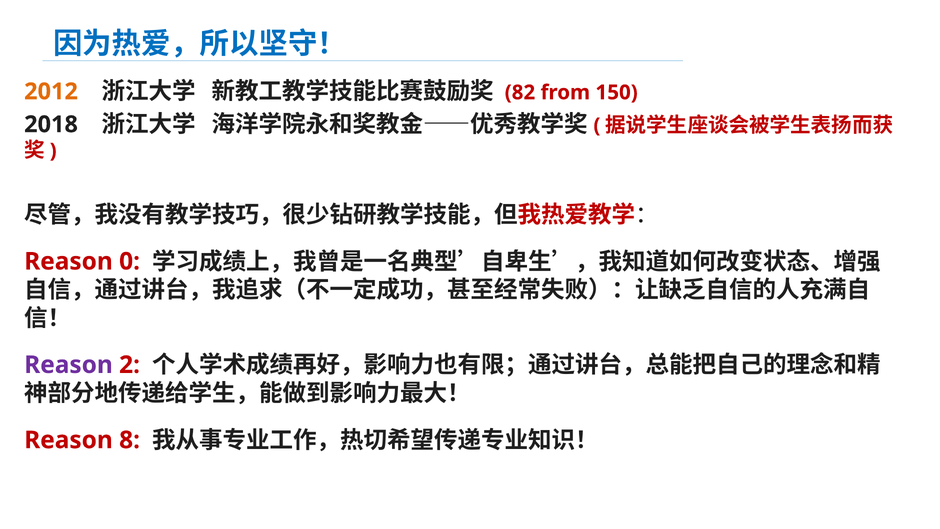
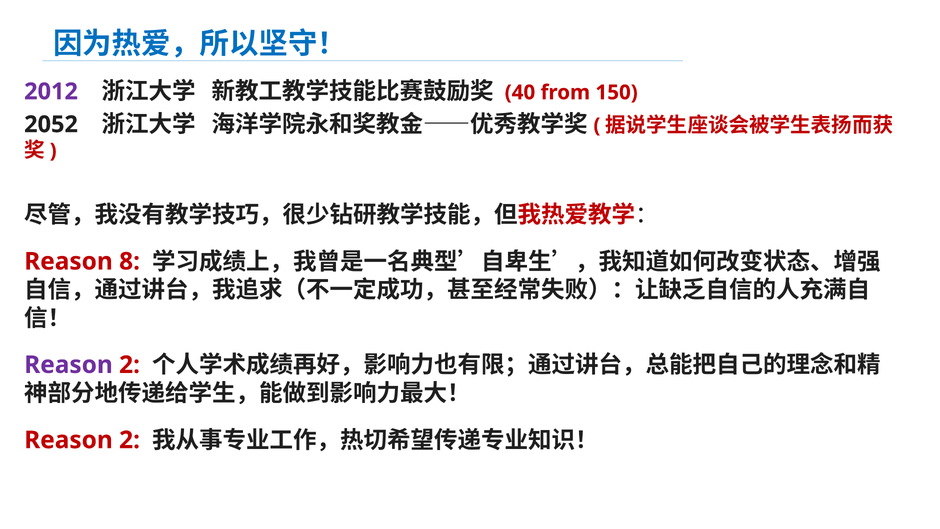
2012 colour: orange -> purple (51, 91)
82: 82 -> 40 (520, 92)
2018: 2018 -> 2052 (51, 124)
0: 0 -> 8 (130, 261)
8: 8 -> 2 (130, 440)
